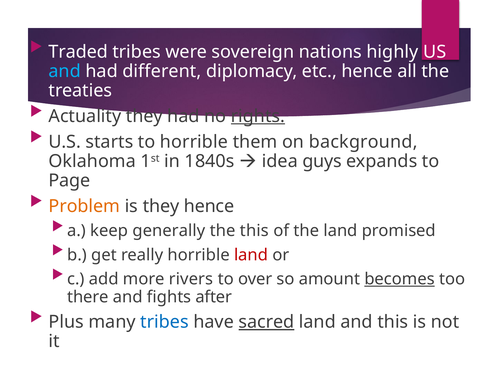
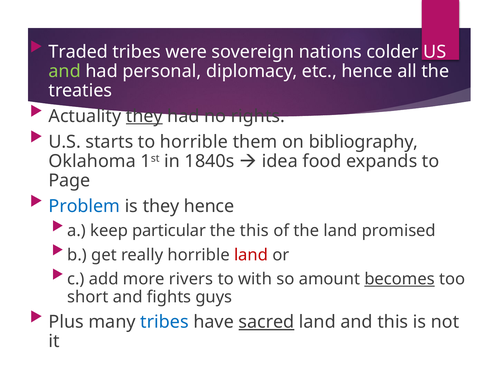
highly: highly -> colder (393, 52)
and colour: light blue -> light green (65, 71)
different: different -> personal (162, 71)
they underline: none -> present (144, 116)
rights underline: present -> none (258, 116)
background: background -> bibliography (363, 142)
guys: guys -> food (322, 161)
Problem colour: orange -> blue (84, 206)
generally: generally -> particular (169, 231)
over: over -> with (255, 279)
there: there -> short (88, 297)
after: after -> guys (214, 297)
